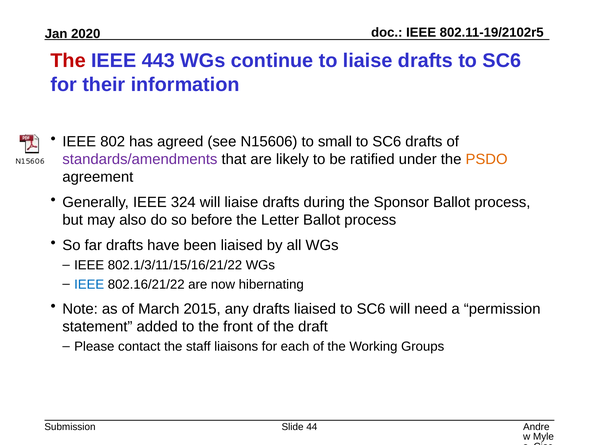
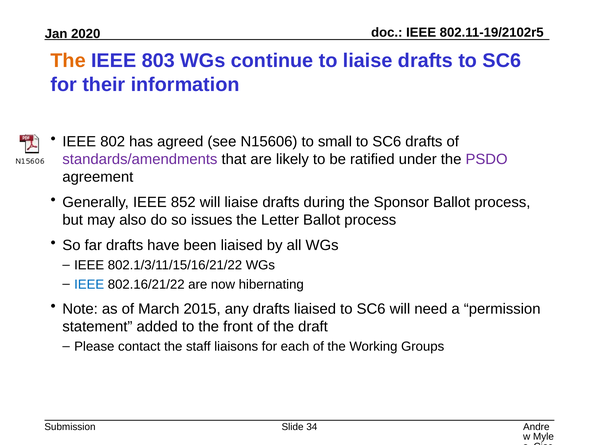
The colour: red -> orange (68, 61)
443: 443 -> 803 (158, 61)
PSDO colour: orange -> purple (487, 159)
324: 324 -> 852 (183, 203)
before: before -> issues (212, 220)
44: 44 -> 34 (312, 427)
